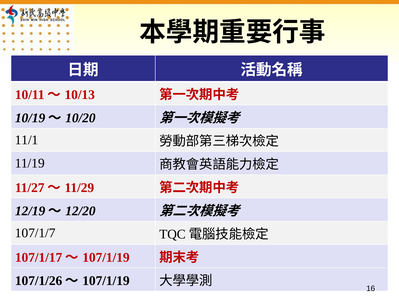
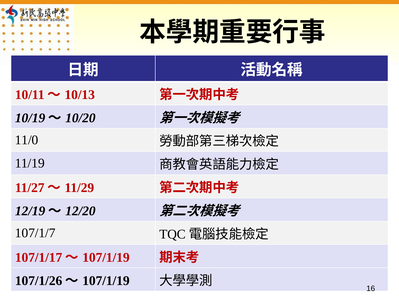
11/1: 11/1 -> 11/0 (27, 140)
